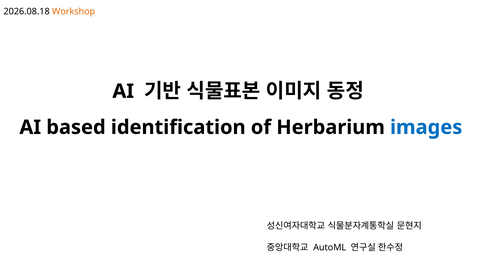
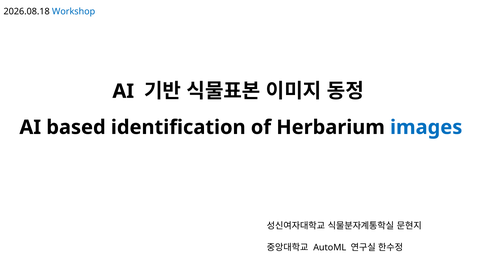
Workshop colour: orange -> blue (74, 11)
